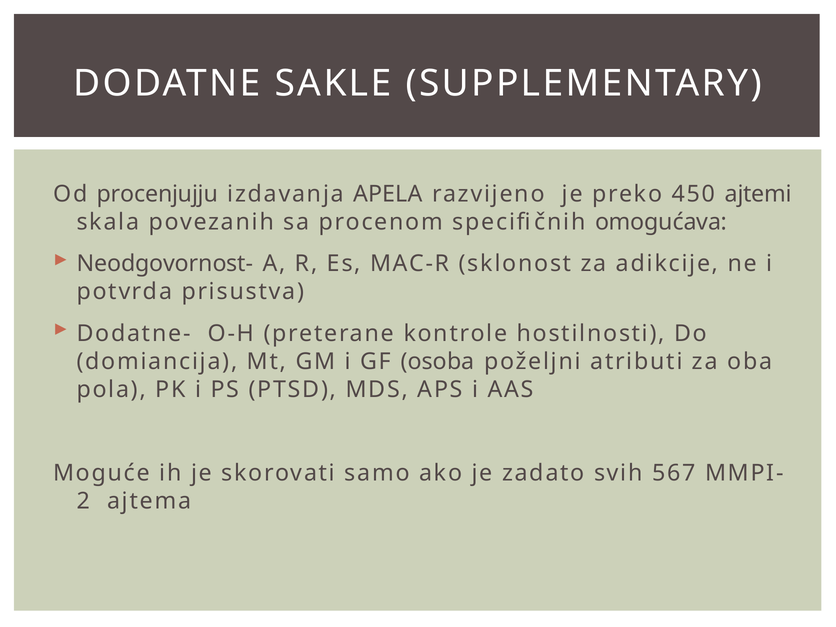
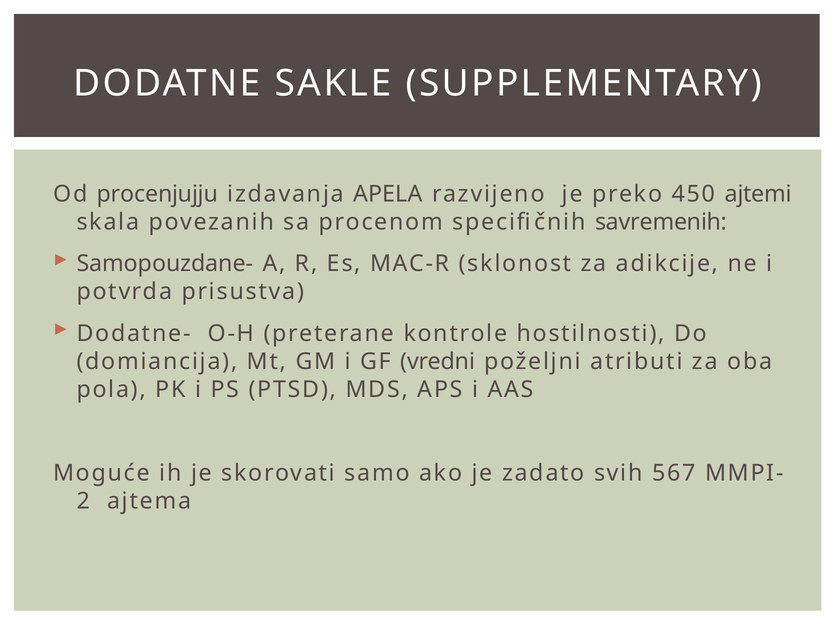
omogućava: omogućava -> savremenih (661, 222)
Neodgovornost-: Neodgovornost- -> Samopouzdane- (165, 264)
osoba: osoba -> vredni (438, 361)
